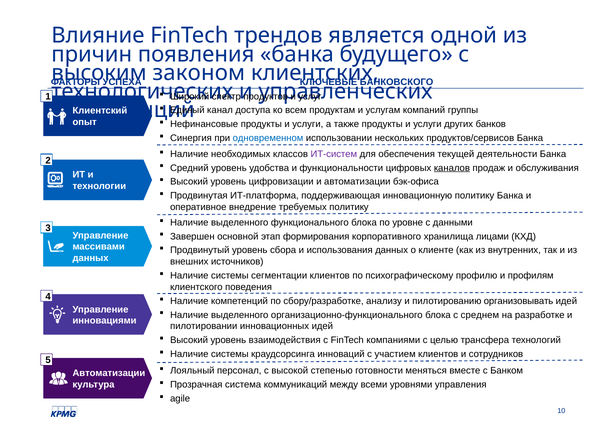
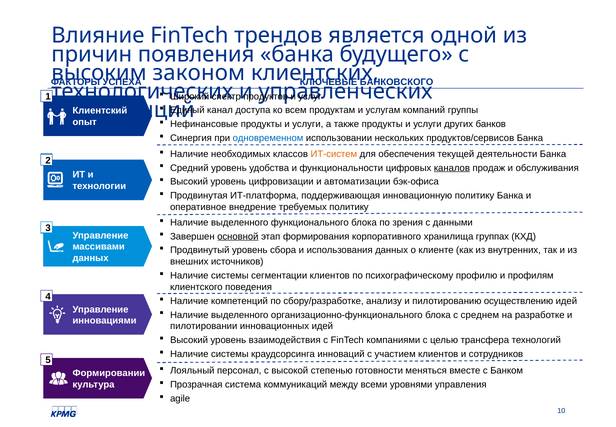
ИТ-систем colour: purple -> orange (334, 154)
уровне: уровне -> зрения (408, 222)
основной underline: none -> present (238, 236)
лицами: лицами -> группах (492, 236)
организовывать: организовывать -> осуществлению (519, 301)
Автоматизации: Автоматизации -> Формировании (109, 373)
